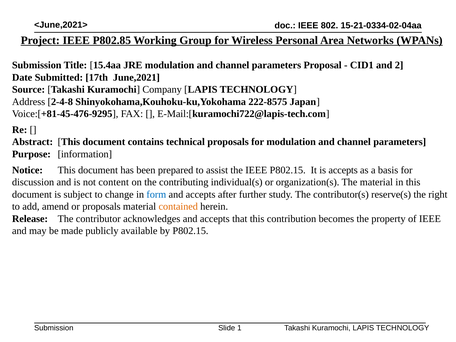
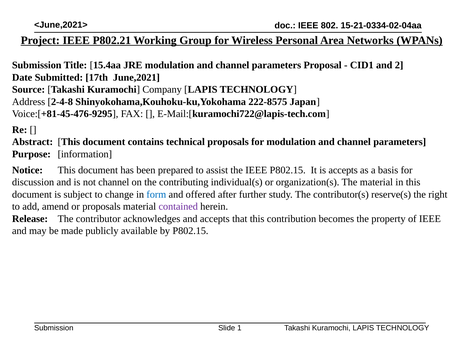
P802.85: P802.85 -> P802.21 (112, 40)
not content: content -> channel (114, 182)
accepts: accepts -> offered (201, 194)
contained colour: orange -> purple (178, 207)
